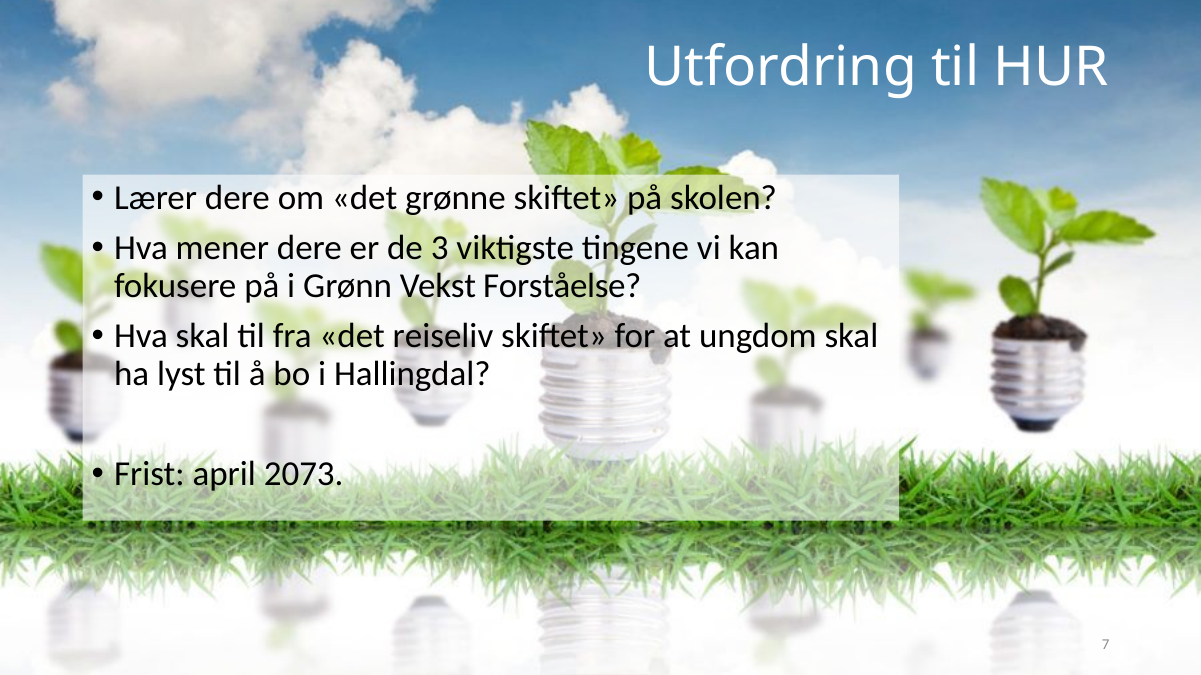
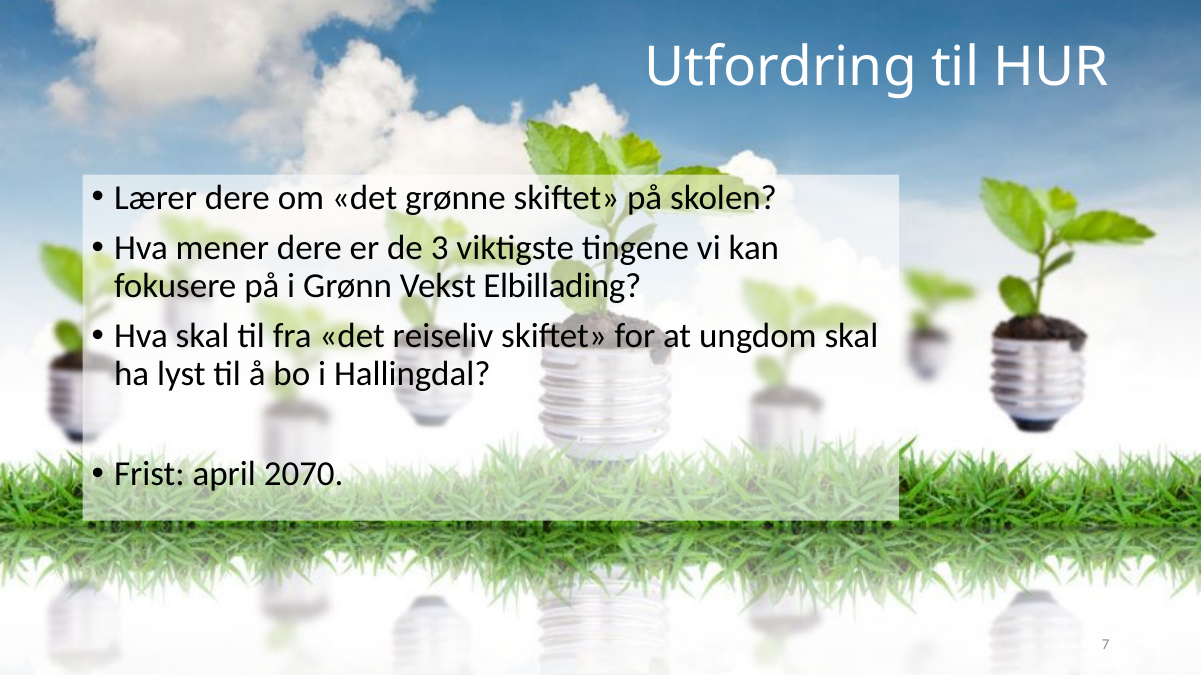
Forståelse: Forståelse -> Elbillading (562, 286)
2073: 2073 -> 2070 (304, 474)
